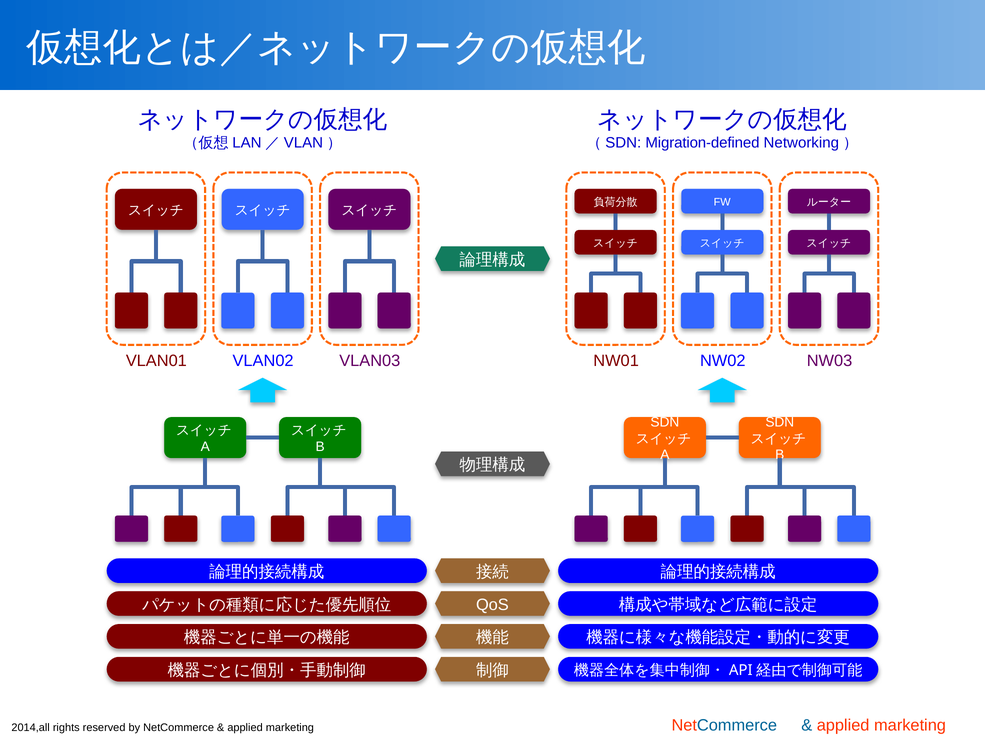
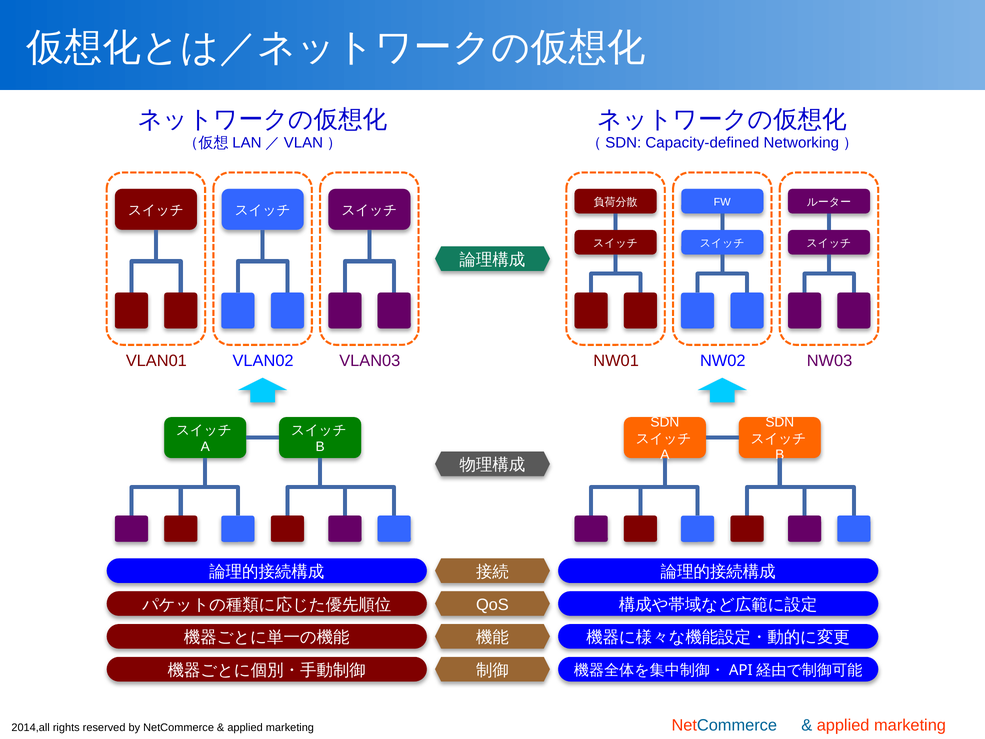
Migration-defined: Migration-defined -> Capacity-defined (702, 143)
